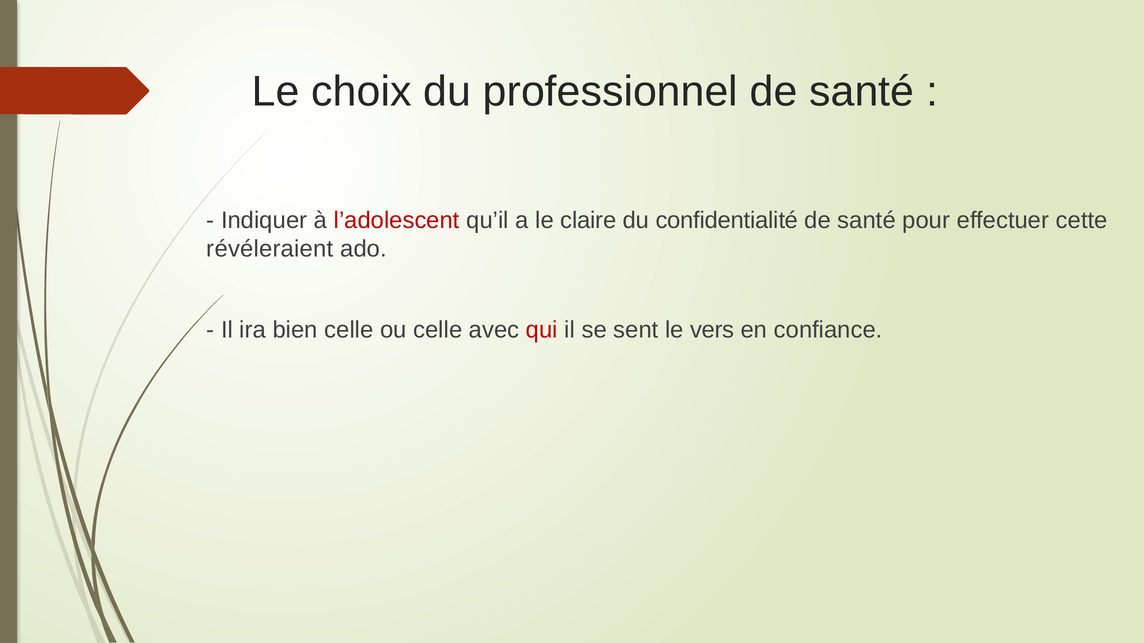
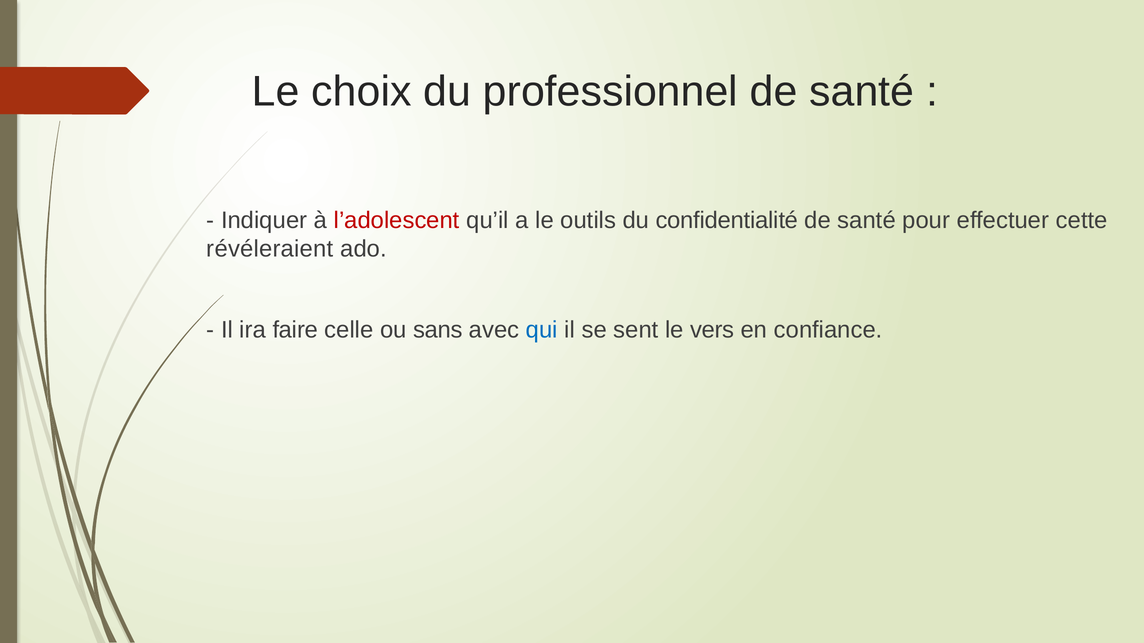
claire: claire -> outils (588, 220)
bien: bien -> faire (295, 330)
ou celle: celle -> sans (438, 330)
qui colour: red -> blue (542, 330)
